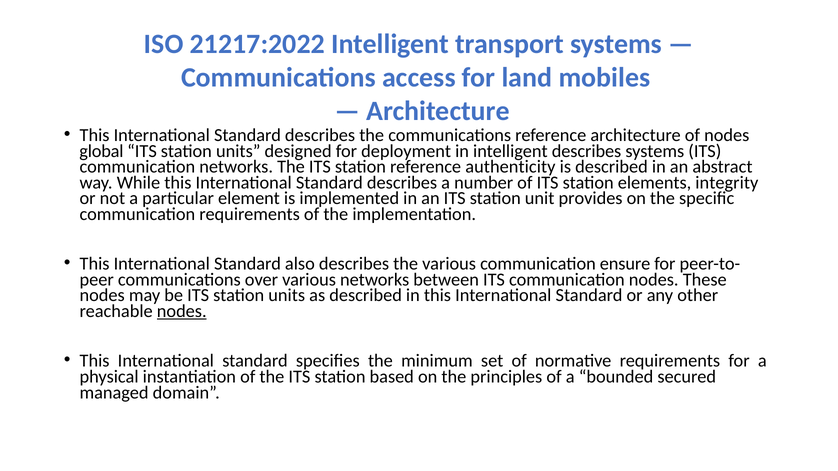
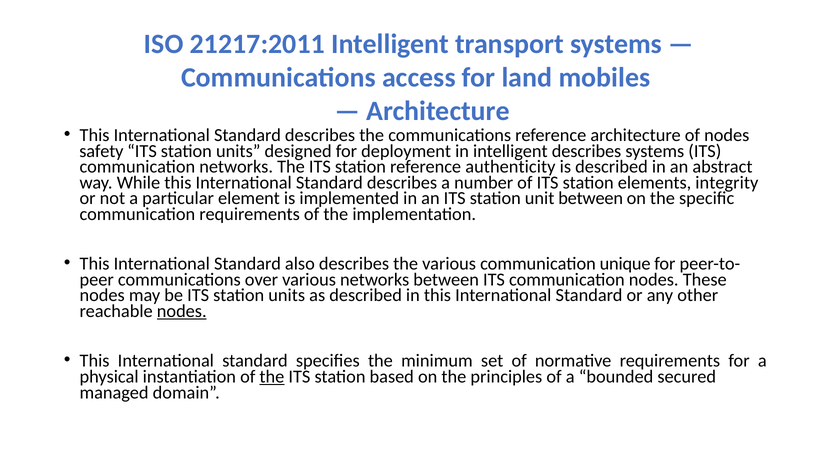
21217:2022: 21217:2022 -> 21217:2011 (257, 44)
global: global -> safety (101, 151)
unit provides: provides -> between (591, 199)
ensure: ensure -> unique (625, 264)
the underline: none -> present (272, 377)
